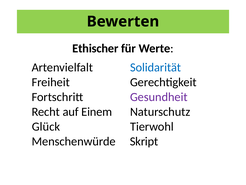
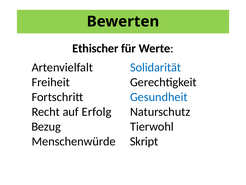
Gesundheit colour: purple -> blue (159, 97)
Einem: Einem -> Erfolg (97, 111)
Glück: Glück -> Bezug (46, 126)
